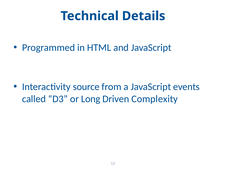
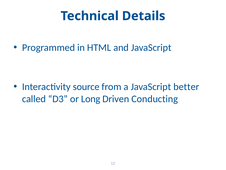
events: events -> better (186, 87)
Complexity: Complexity -> Conducting (155, 99)
